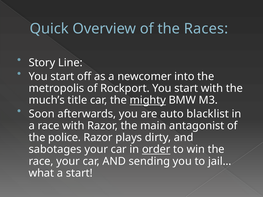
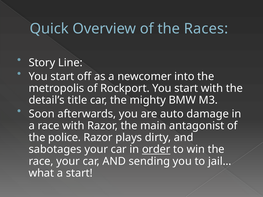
much’s: much’s -> detail’s (47, 100)
mighty underline: present -> none (148, 100)
blacklist: blacklist -> damage (208, 114)
